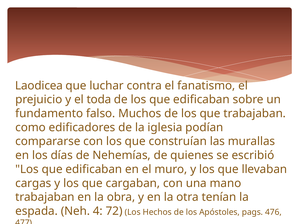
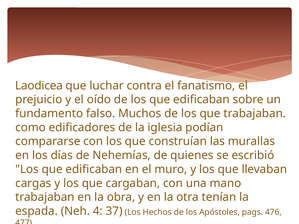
toda: toda -> oído (99, 100)
72: 72 -> 37 (114, 211)
